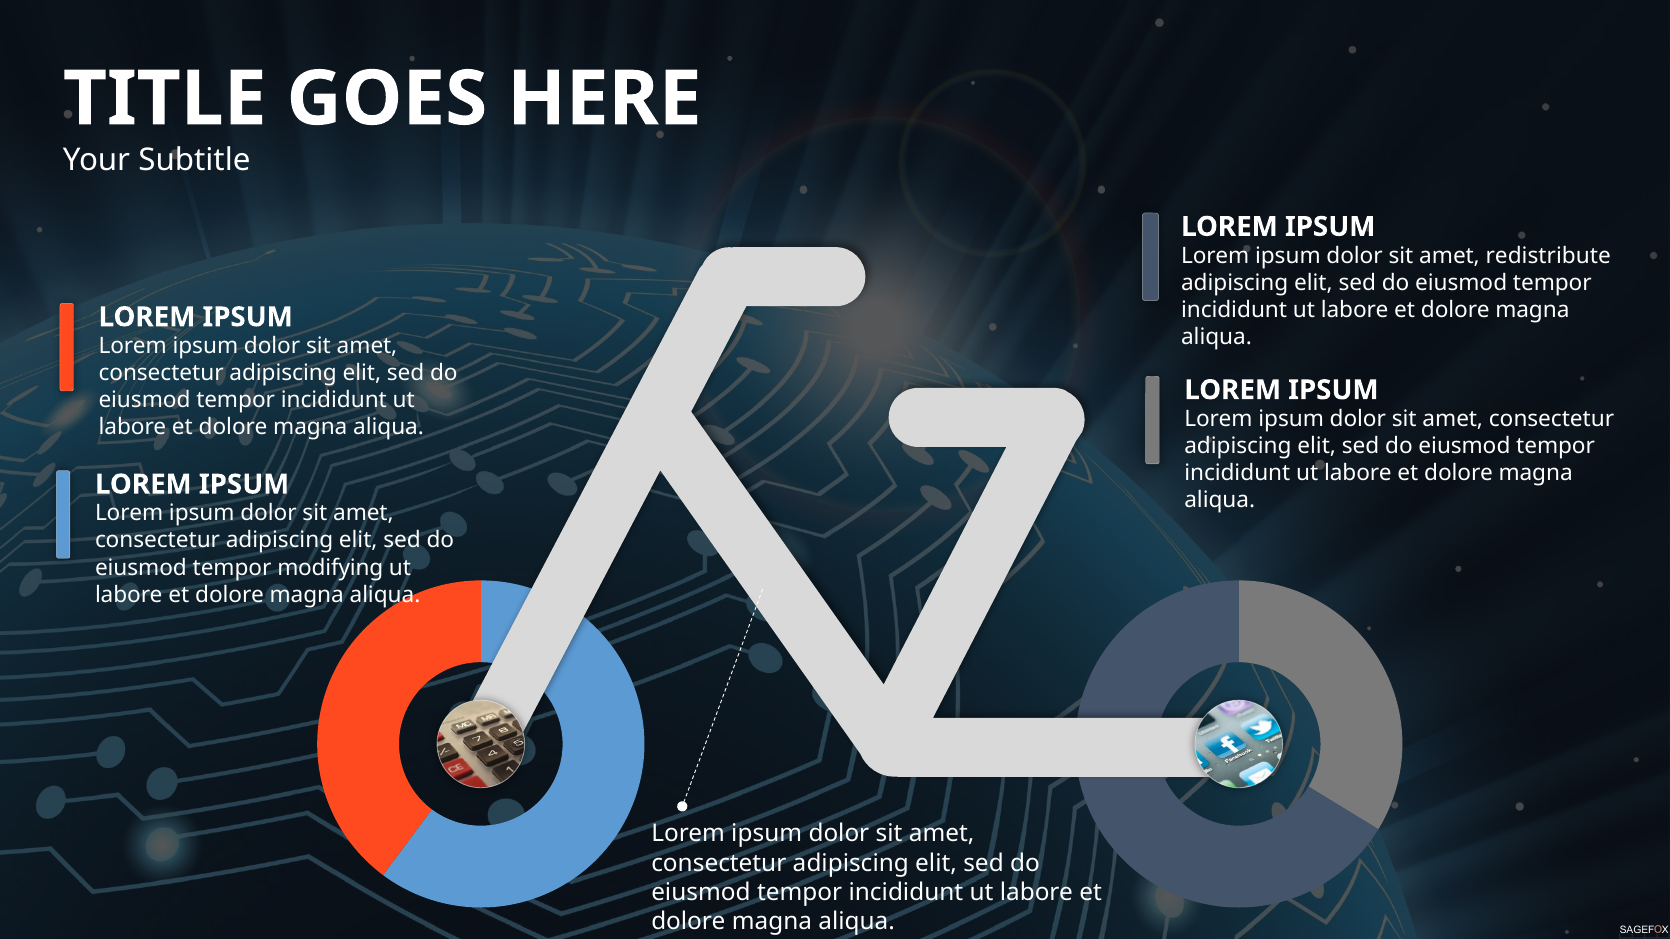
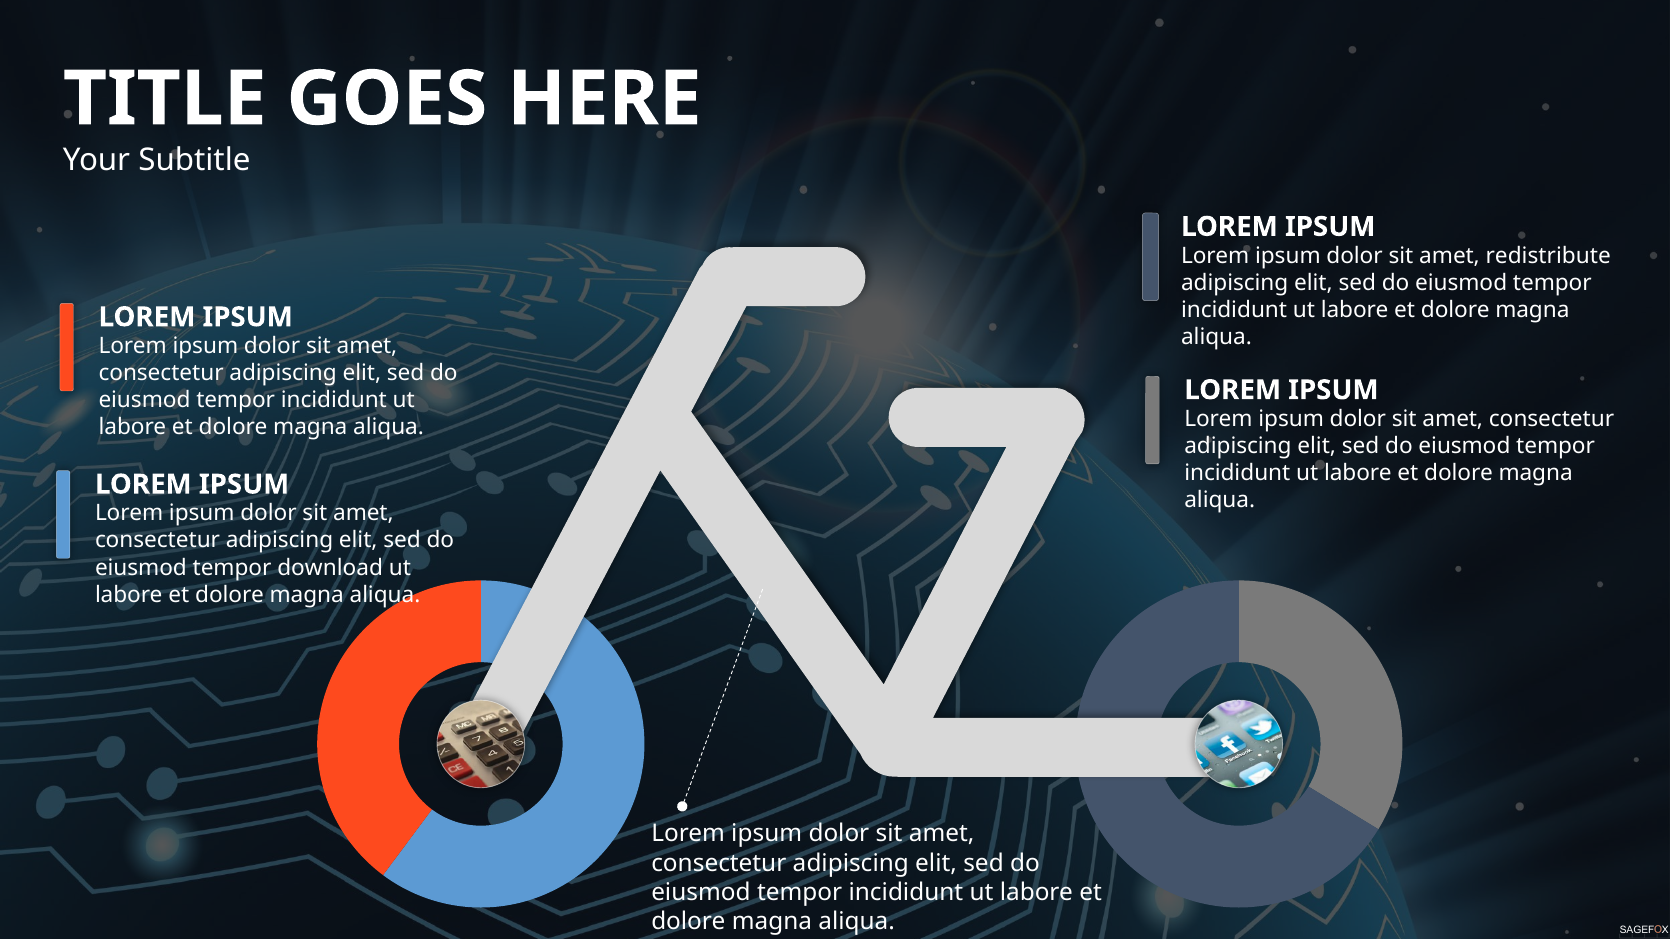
modifying: modifying -> download (330, 568)
